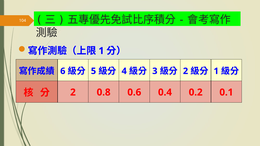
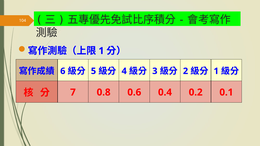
2: 2 -> 7 (73, 92)
